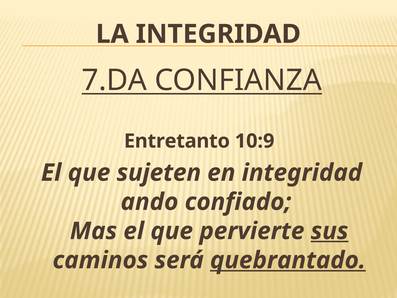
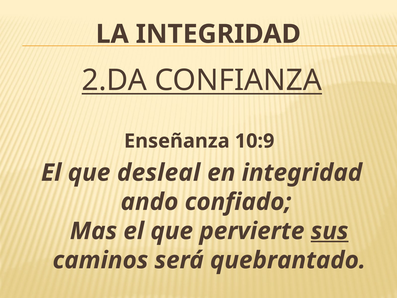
7.DA: 7.DA -> 2.DA (114, 80)
Entretanto: Entretanto -> Enseñanza (177, 141)
sujeten: sujeten -> desleal (159, 173)
quebrantado underline: present -> none (288, 260)
